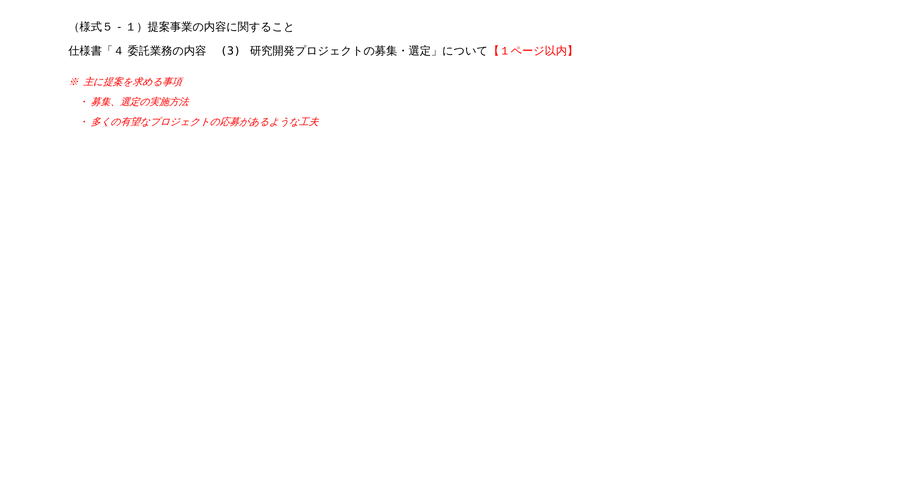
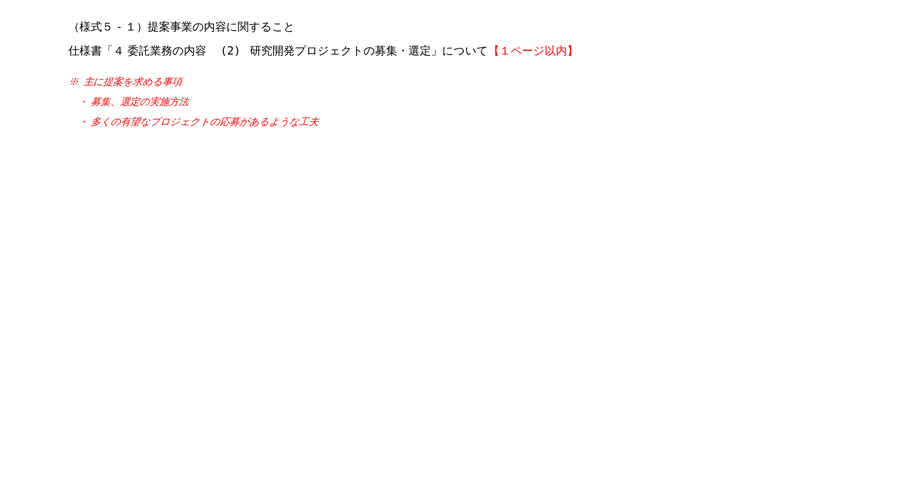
3: 3 -> 2 (231, 51)
